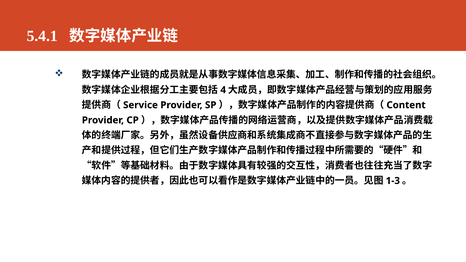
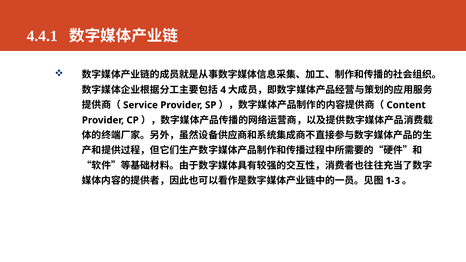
5.4.1: 5.4.1 -> 4.4.1 (42, 36)
